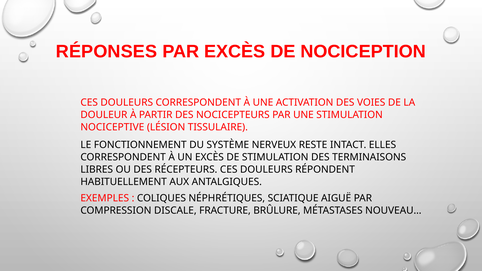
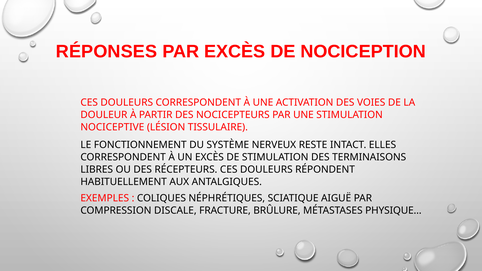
NOUVEAU…: NOUVEAU… -> PHYSIQUE… (393, 211)
